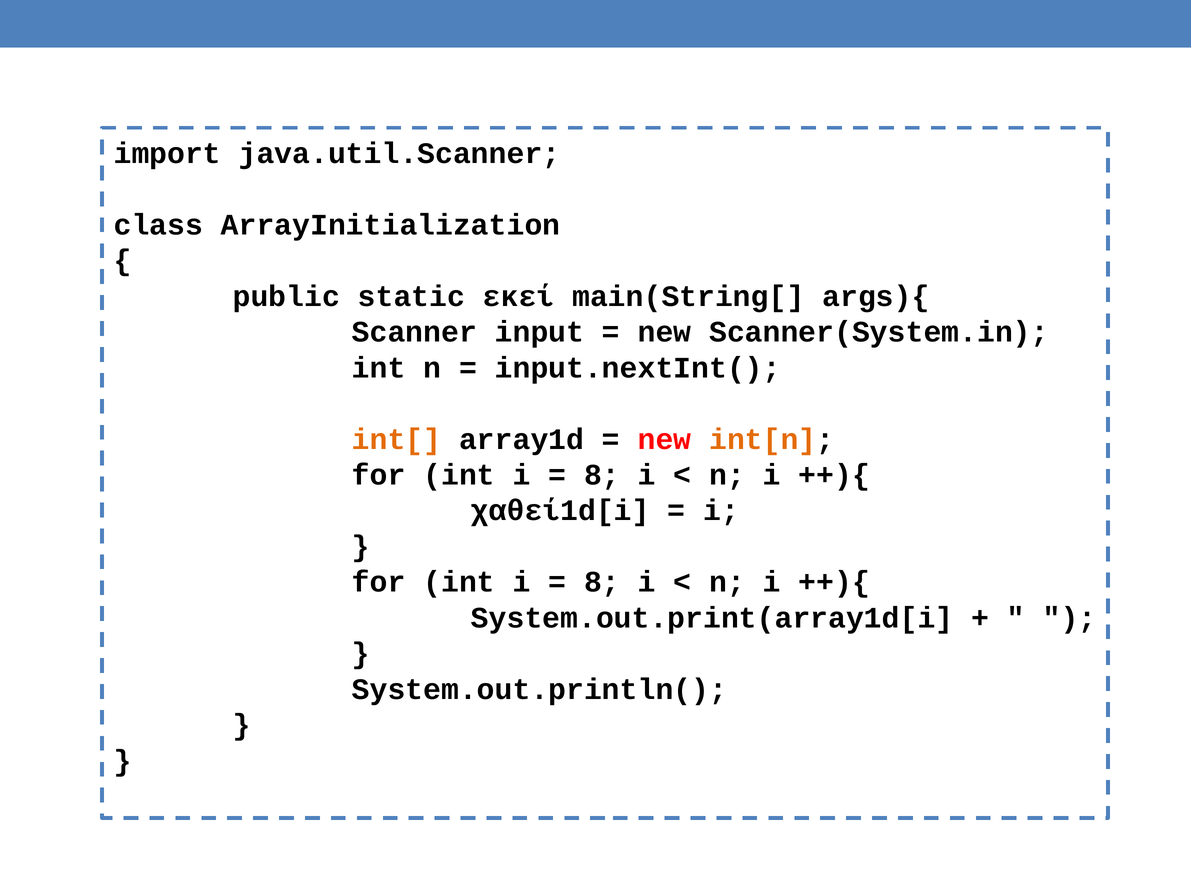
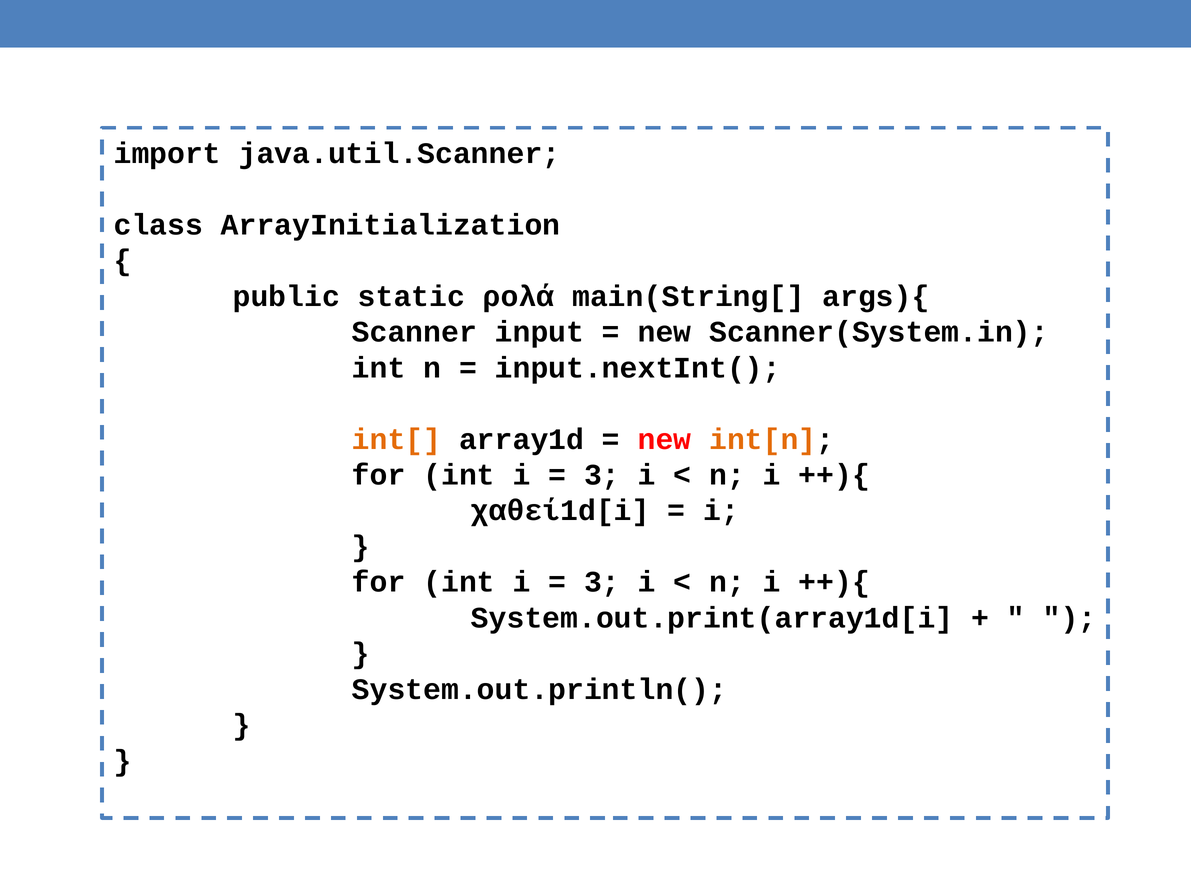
εκεί: εκεί -> ρολά (519, 296)
8: 8 -> 3 (602, 475)
8: 8 -> 3 (602, 582)
